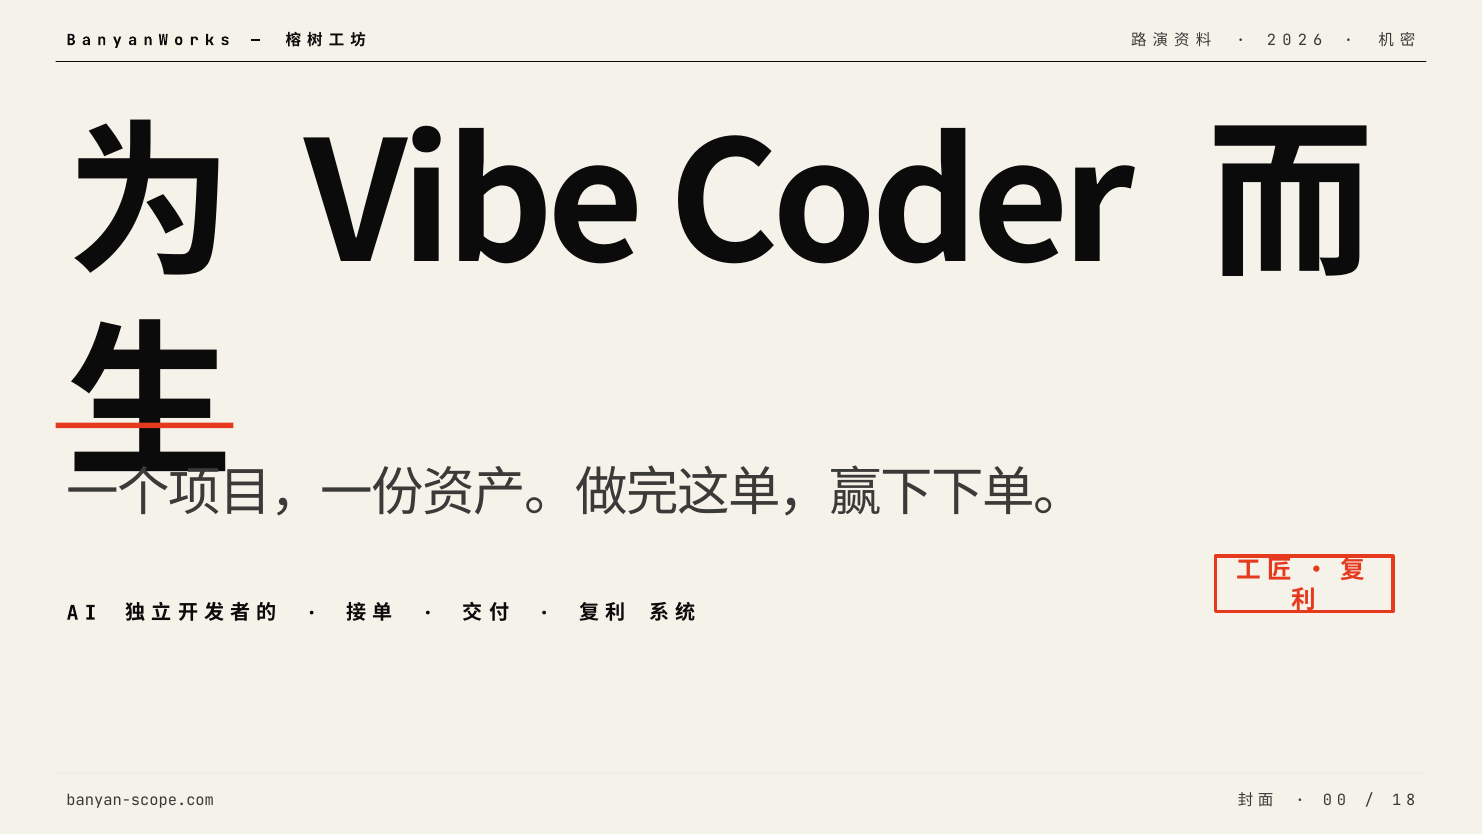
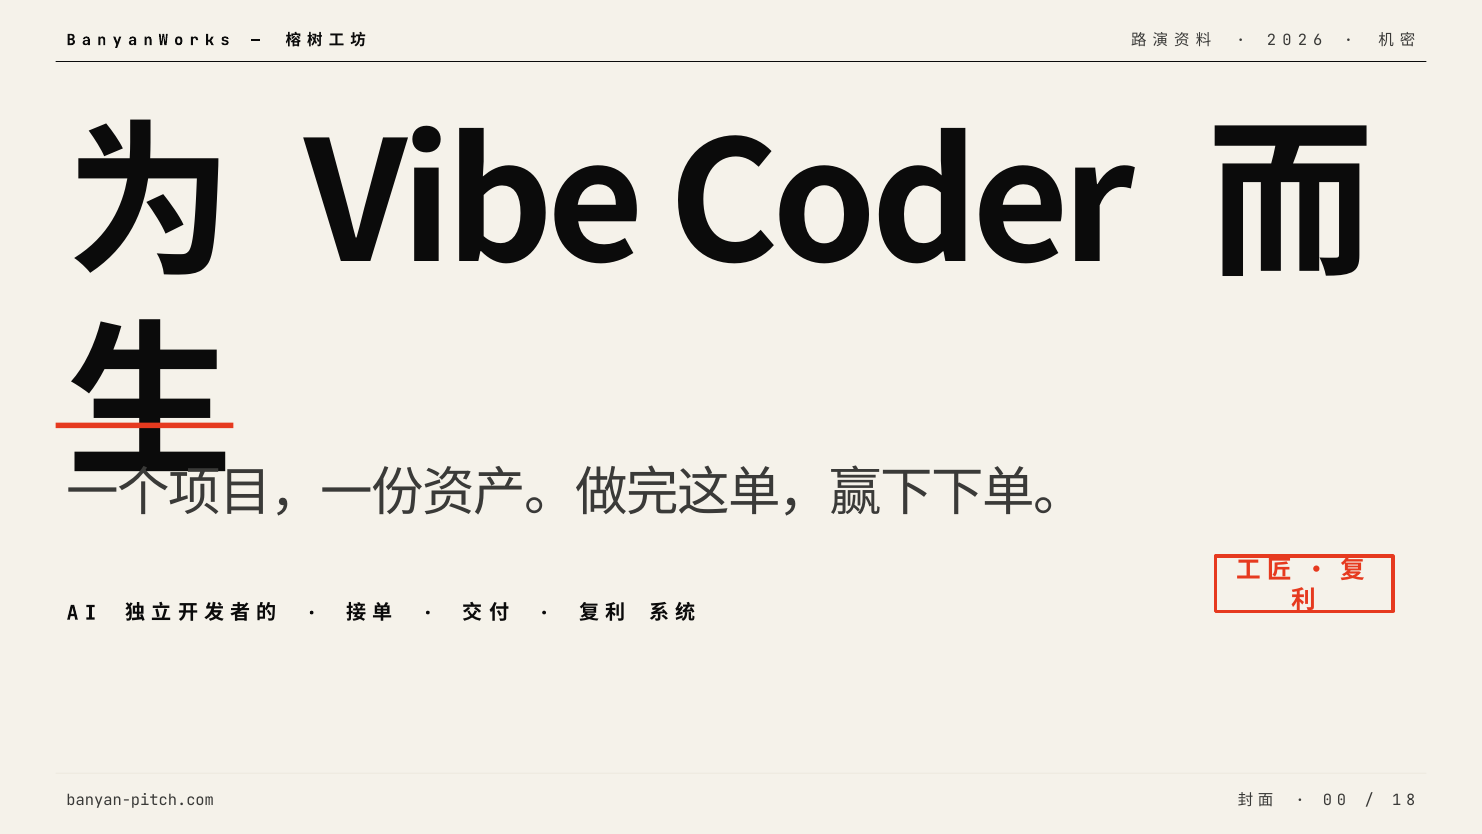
banyan-scope.com: banyan-scope.com -> banyan-pitch.com (140, 800)
